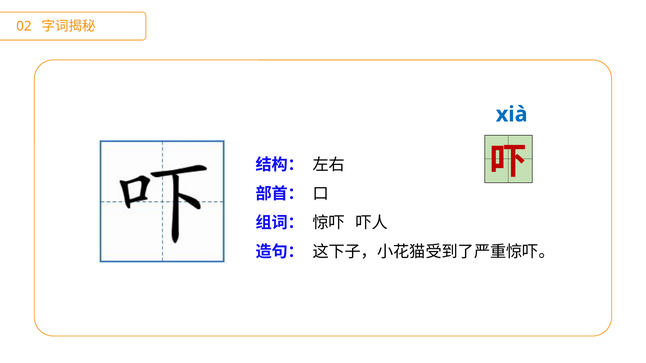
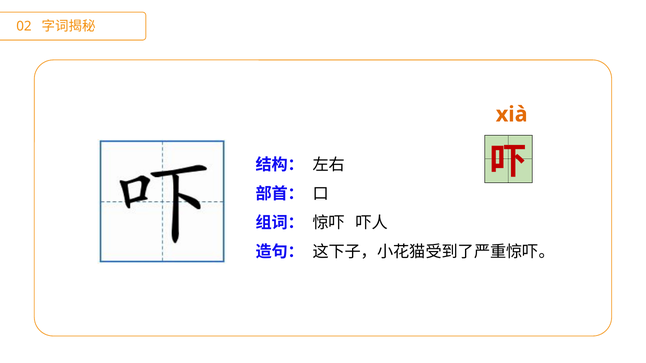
xià colour: blue -> orange (512, 114)
